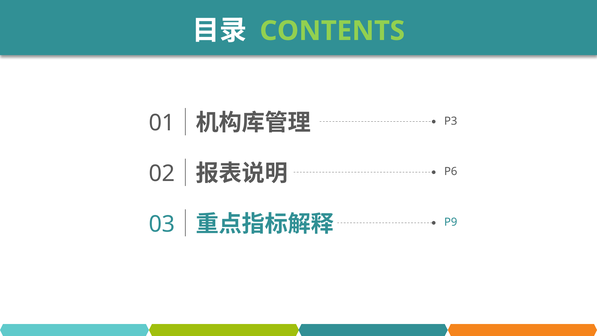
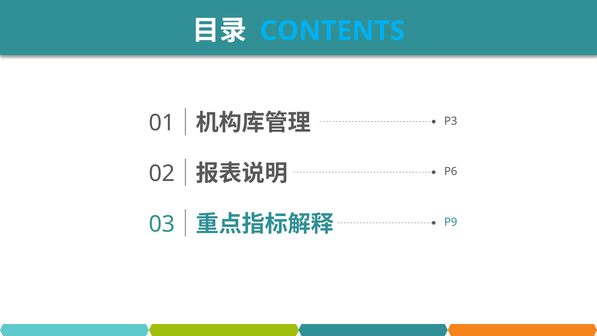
CONTENTS colour: light green -> light blue (332, 31)
